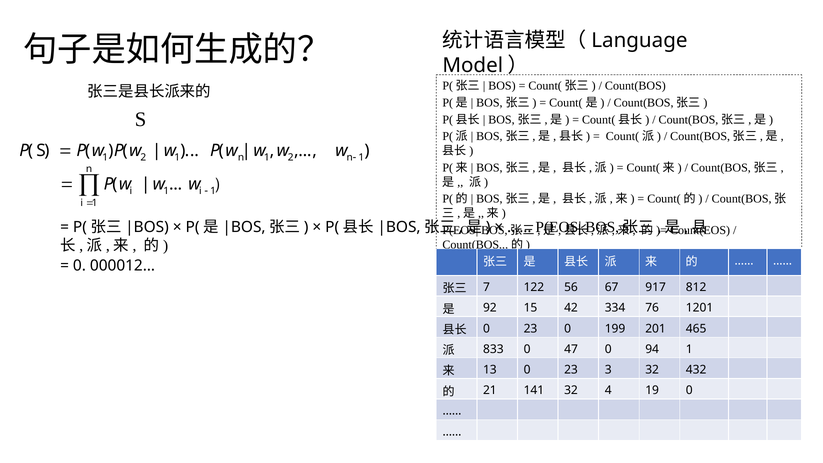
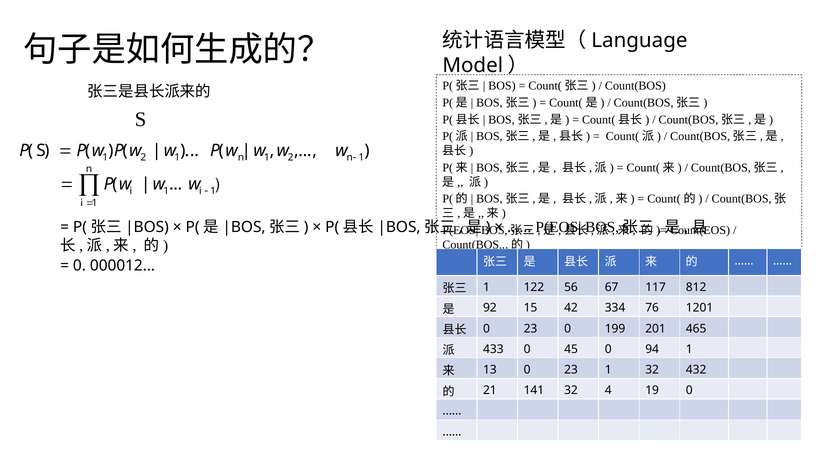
7: 7 -> 1 (487, 287)
917: 917 -> 117 (656, 287)
833: 833 -> 433 (493, 349)
47: 47 -> 45 (571, 349)
23 3: 3 -> 1 (608, 370)
